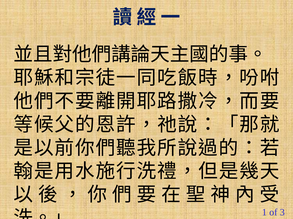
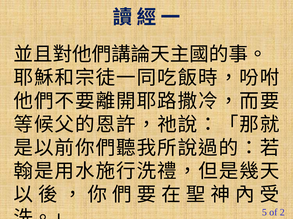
1: 1 -> 5 (264, 213)
3: 3 -> 2 (282, 213)
